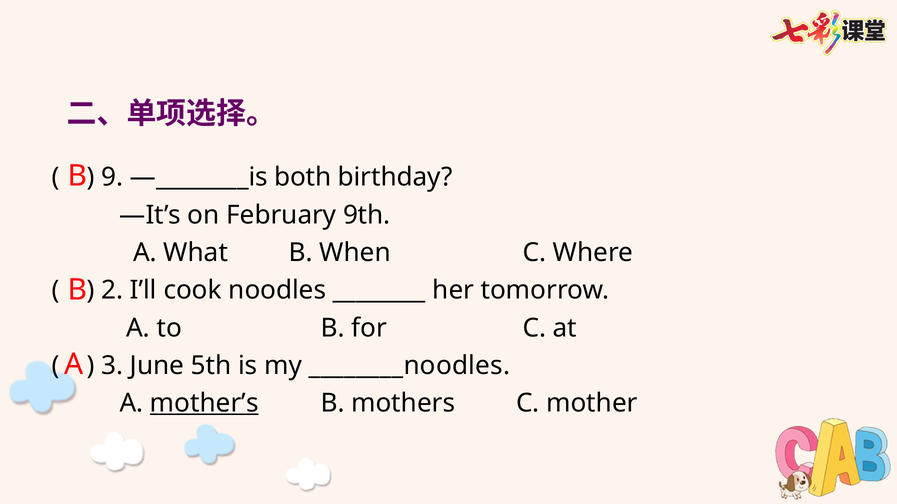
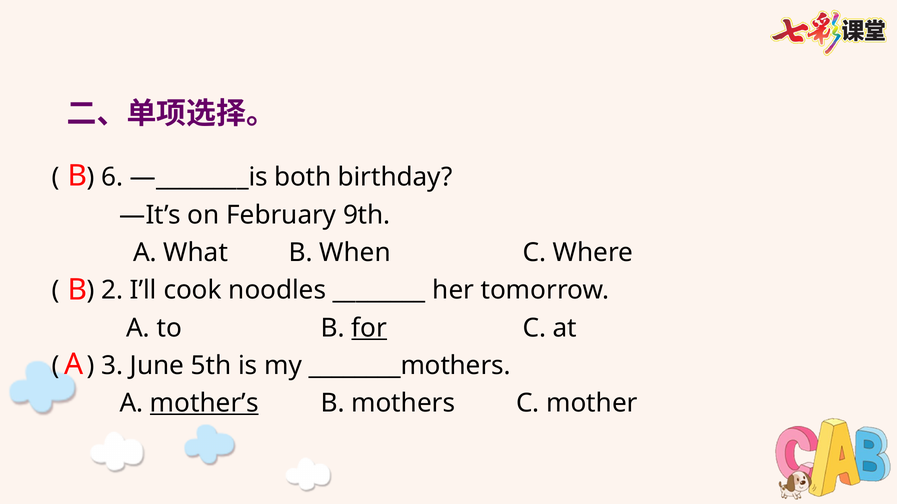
9: 9 -> 6 (112, 178)
for underline: none -> present (369, 328)
________noodles: ________noodles -> ________mothers (410, 366)
